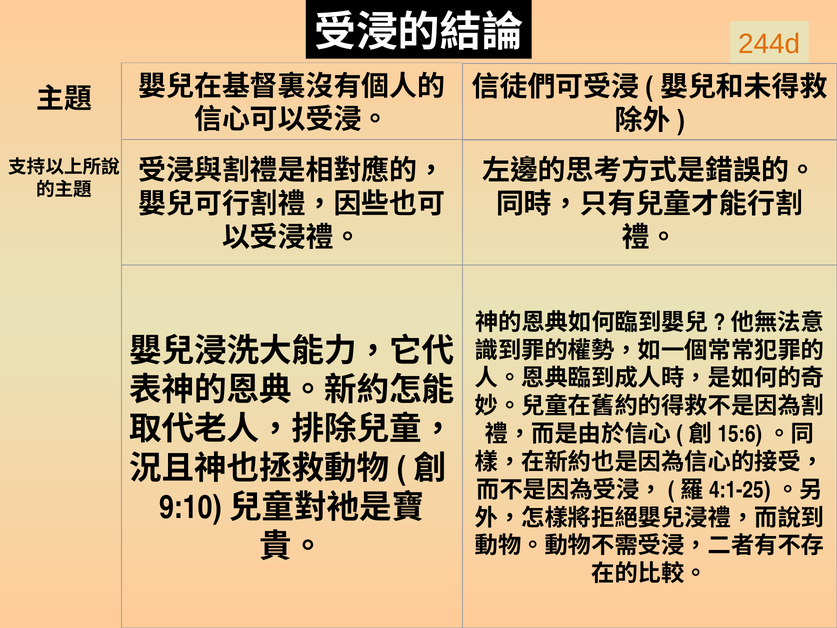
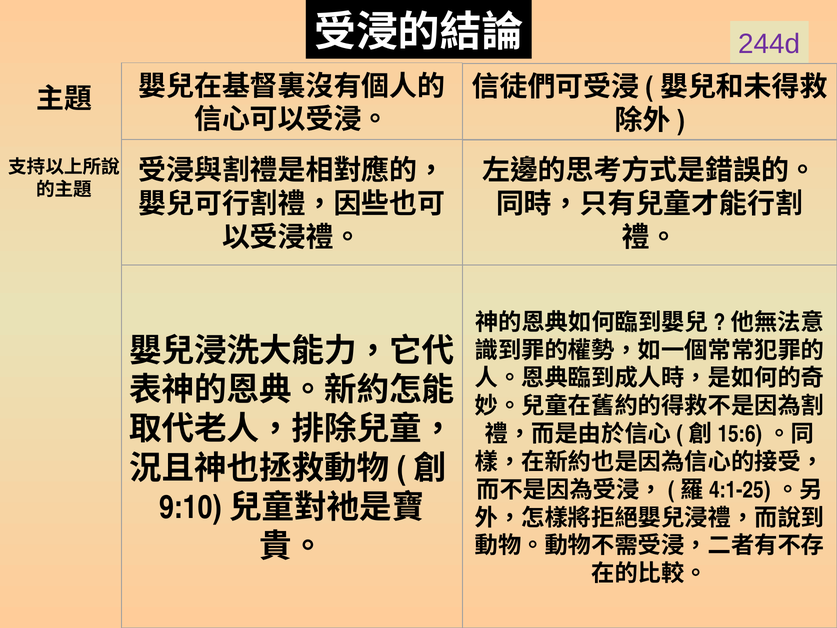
244d colour: orange -> purple (769, 44)
